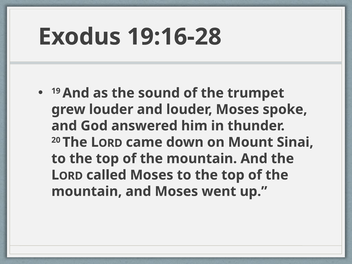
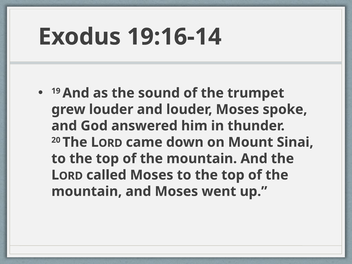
19:16-28: 19:16-28 -> 19:16-14 (174, 37)
